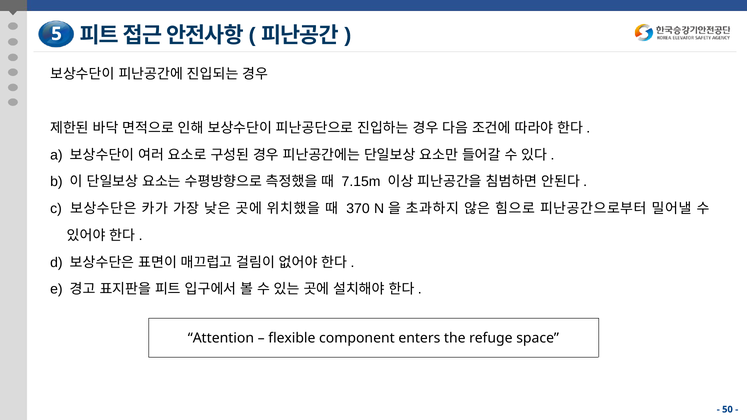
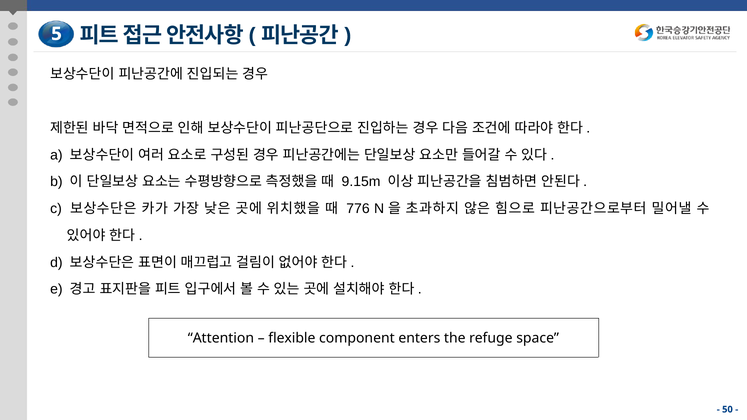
7.15m: 7.15m -> 9.15m (361, 182)
370: 370 -> 776 (358, 209)
